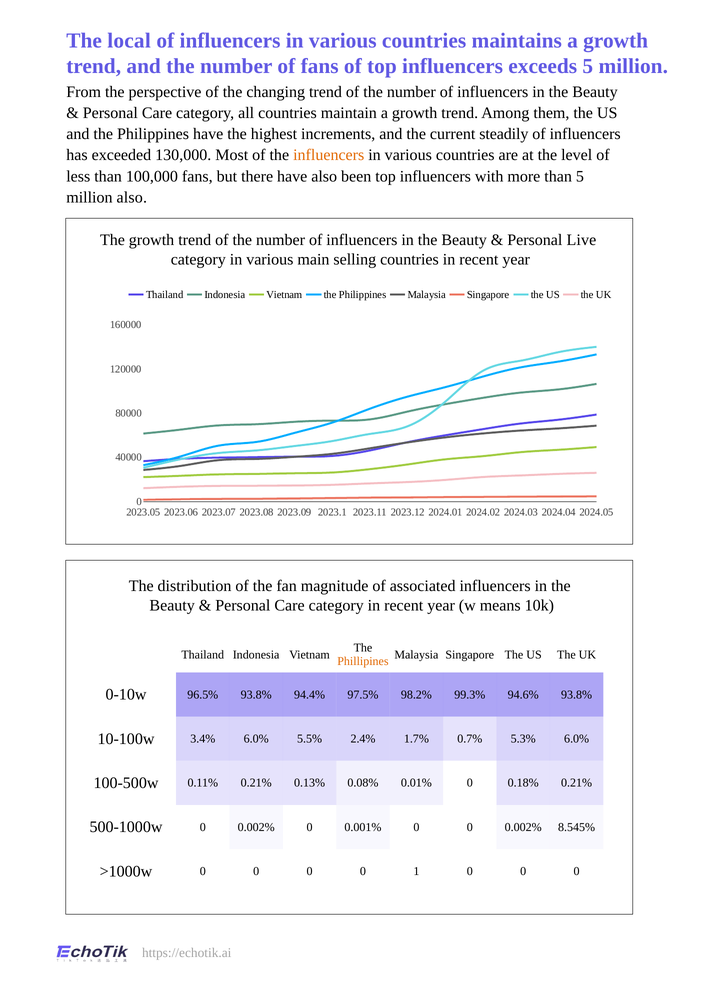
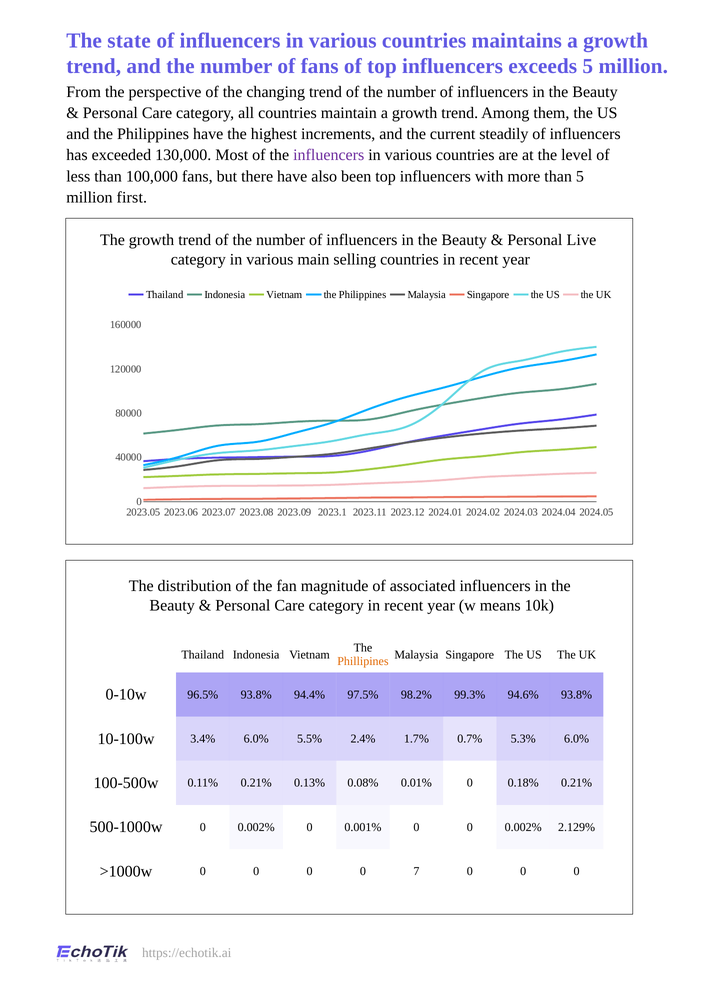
local: local -> state (129, 41)
influencers colour: orange -> purple (329, 155)
million also: also -> first (132, 197)
8.545%: 8.545% -> 2.129% (577, 827)
1: 1 -> 7 (416, 872)
